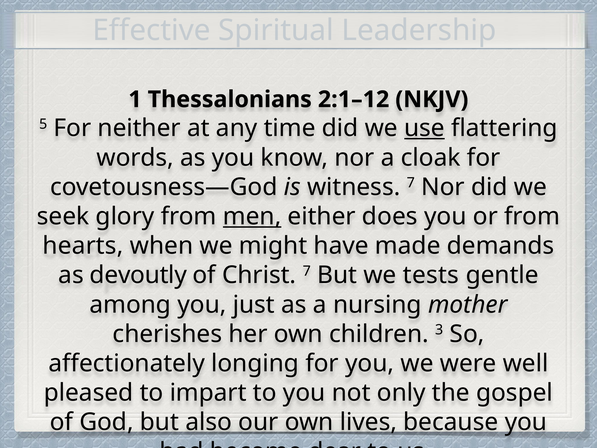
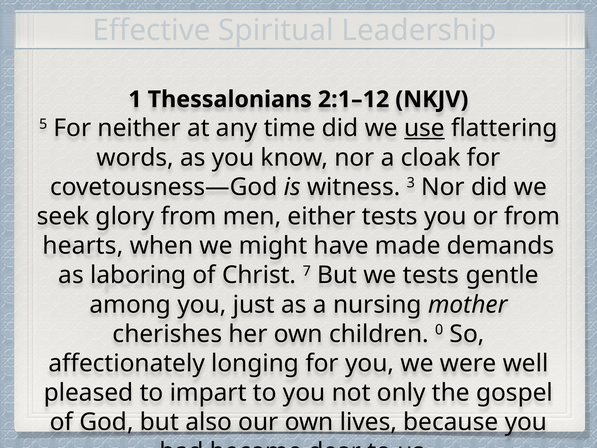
witness 7: 7 -> 3 (411, 183)
men underline: present -> none (252, 216)
either does: does -> tests (390, 216)
devoutly: devoutly -> laboring (138, 275)
3: 3 -> 0 (439, 330)
